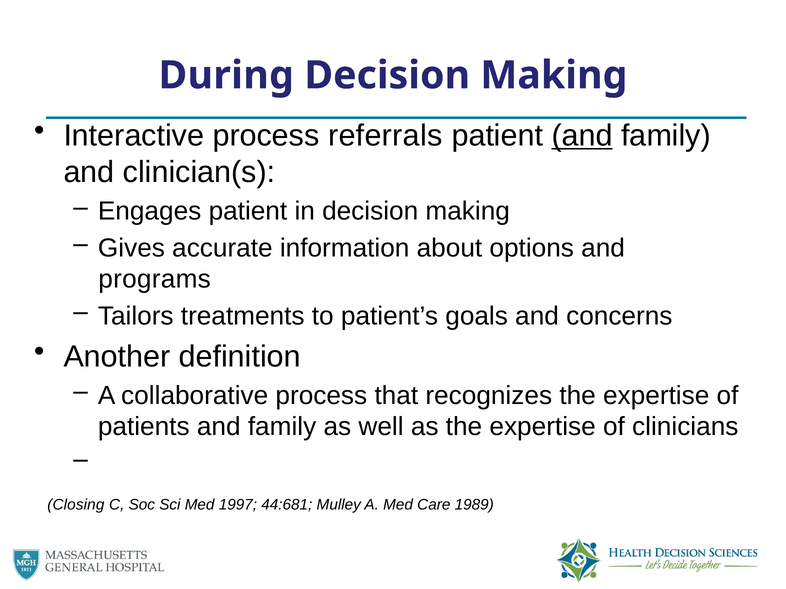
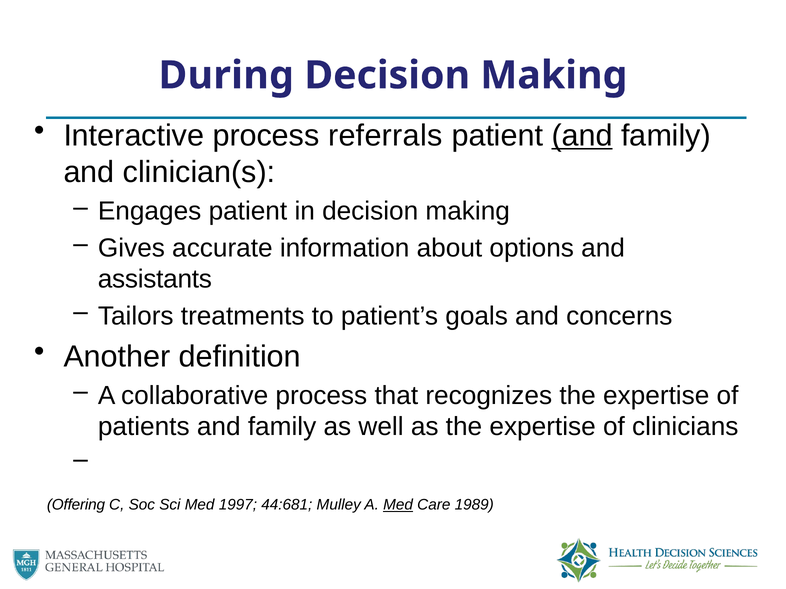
programs: programs -> assistants (155, 280)
Closing: Closing -> Offering (76, 505)
Med underline: none -> present (398, 505)
